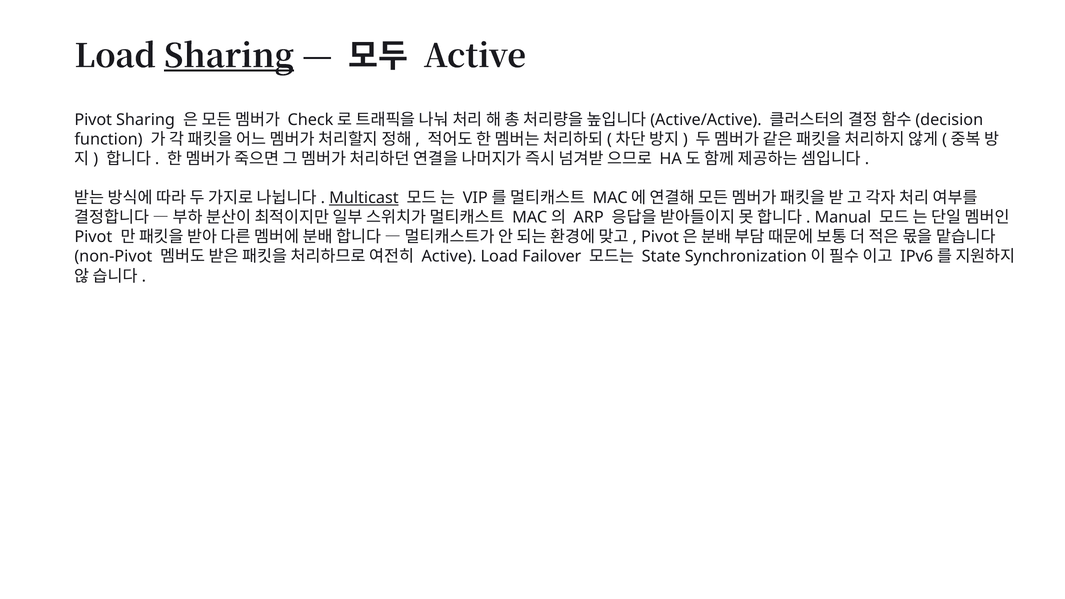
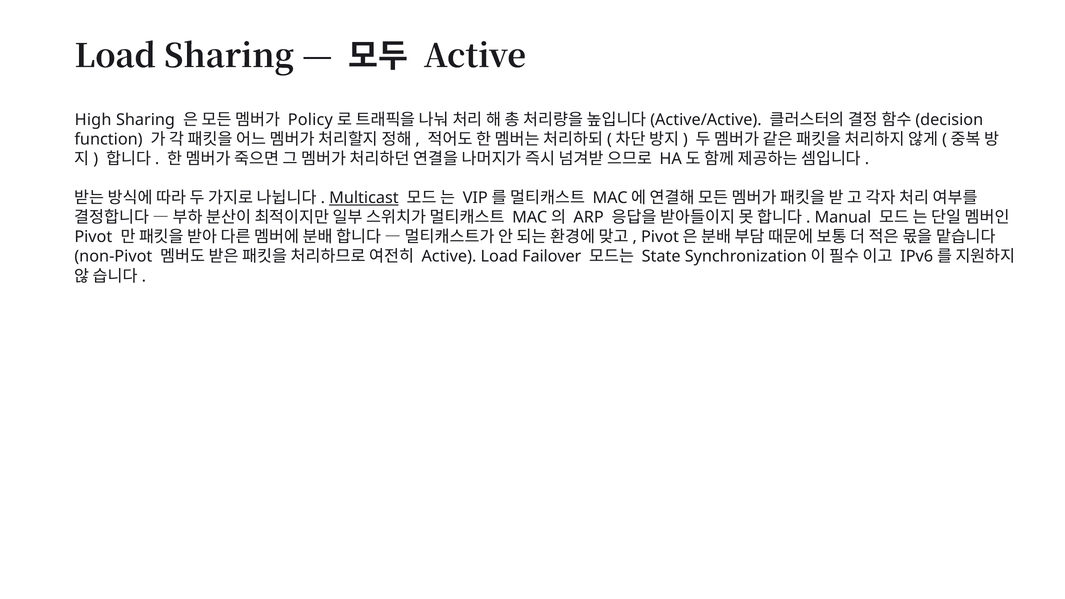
Sharing underline: present -> none (229, 56)
Pivot: Pivot -> High (93, 120)
Check: Check -> Policy (310, 120)
